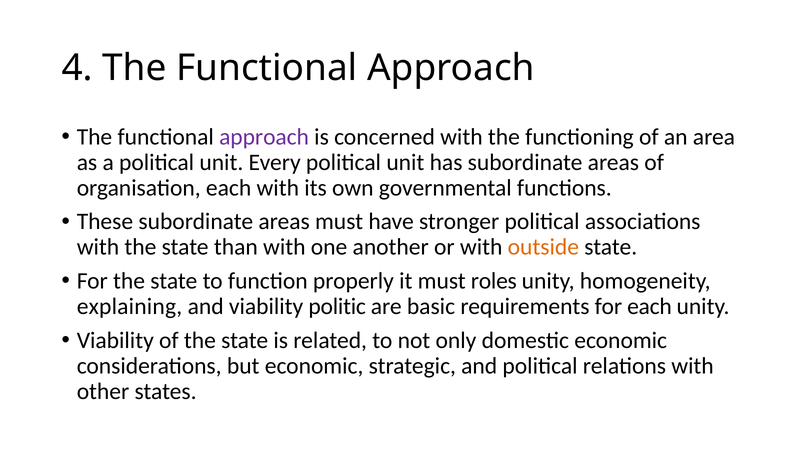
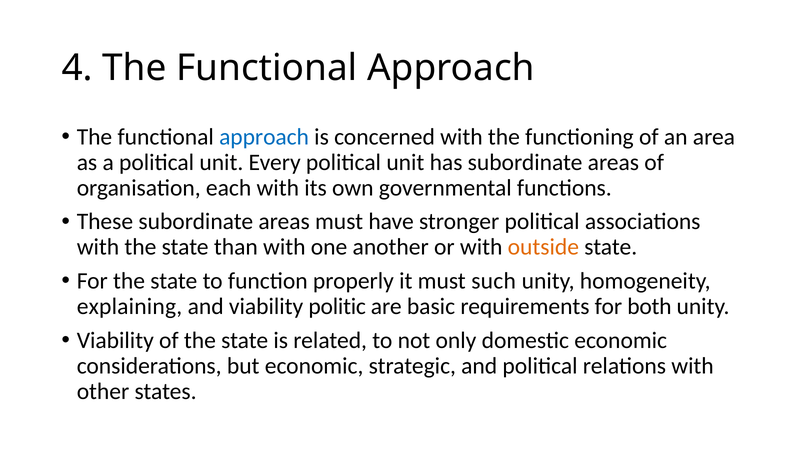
approach colour: purple -> blue (264, 137)
roles: roles -> such (494, 281)
for each: each -> both (649, 306)
